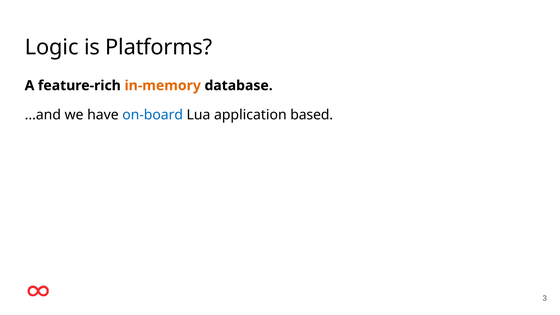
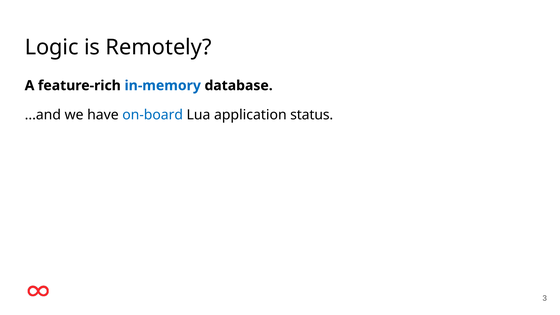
Platforms: Platforms -> Remotely (159, 47)
in-memory colour: orange -> blue (163, 86)
based: based -> status (312, 115)
